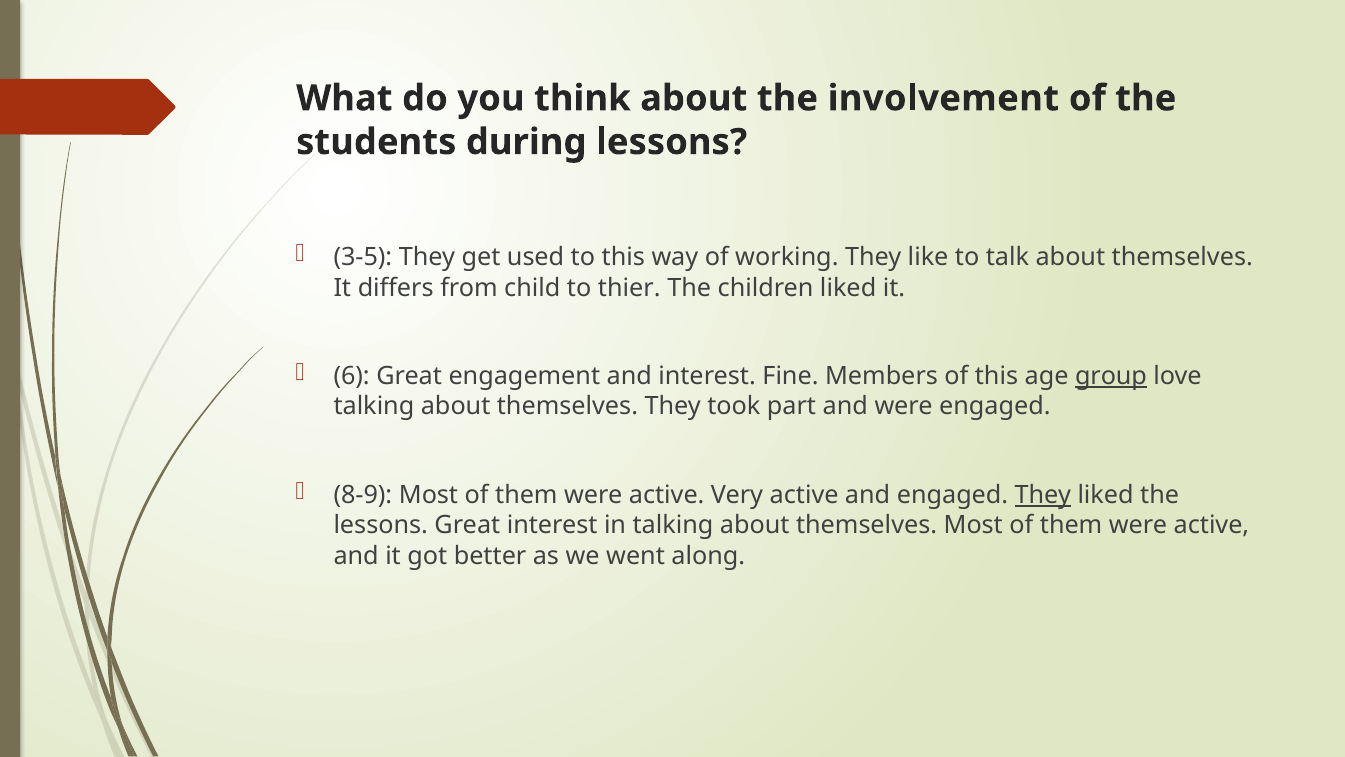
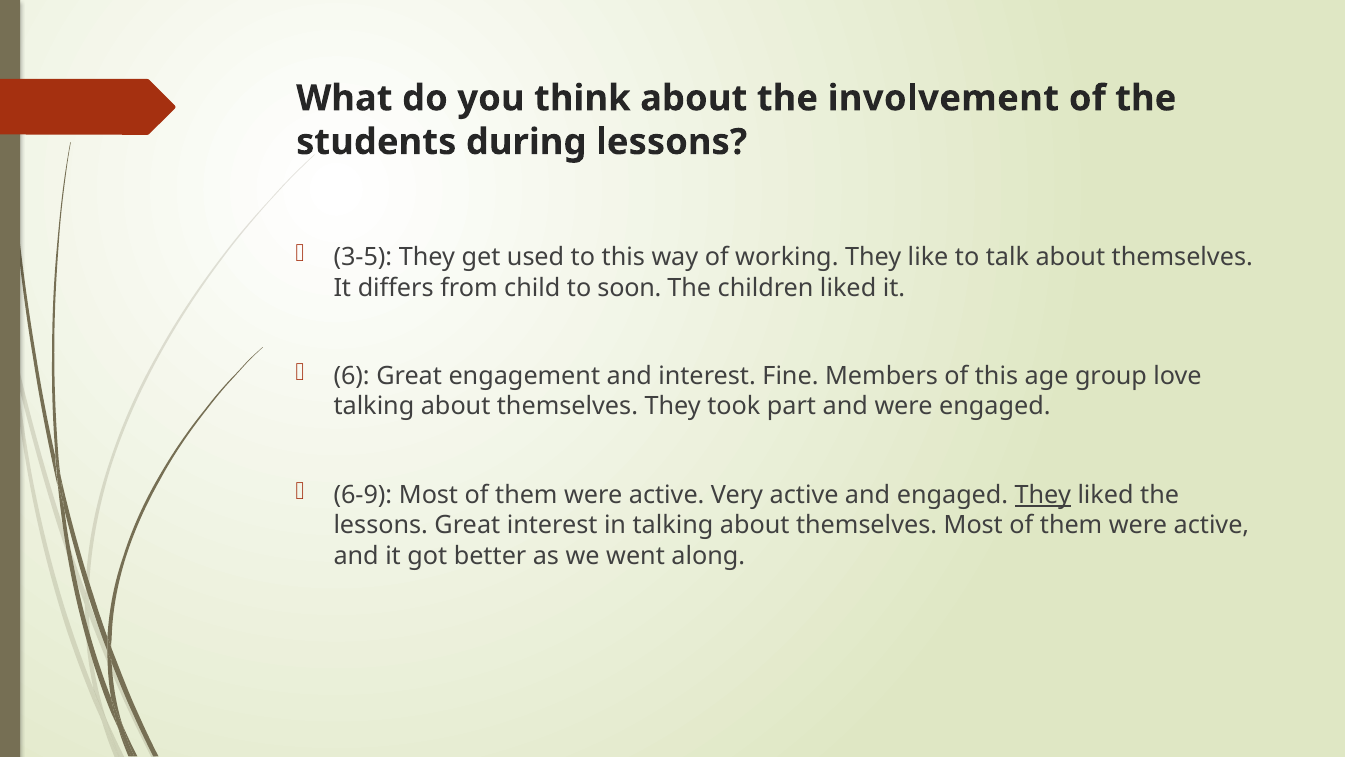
thier: thier -> soon (629, 288)
group underline: present -> none (1111, 376)
8-9: 8-9 -> 6-9 (363, 495)
